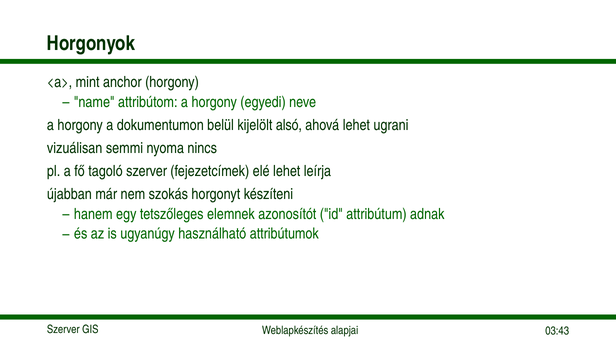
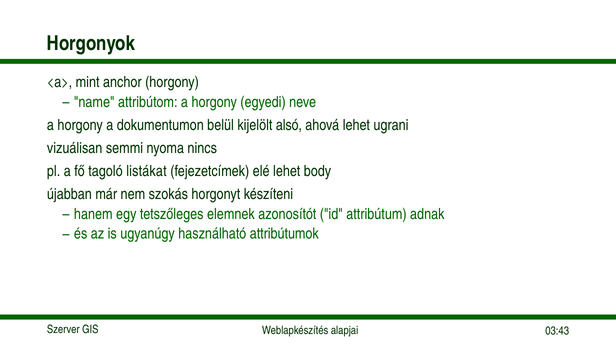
tagoló szerver: szerver -> listákat (146, 171)
leírja: leírja -> body (317, 171)
